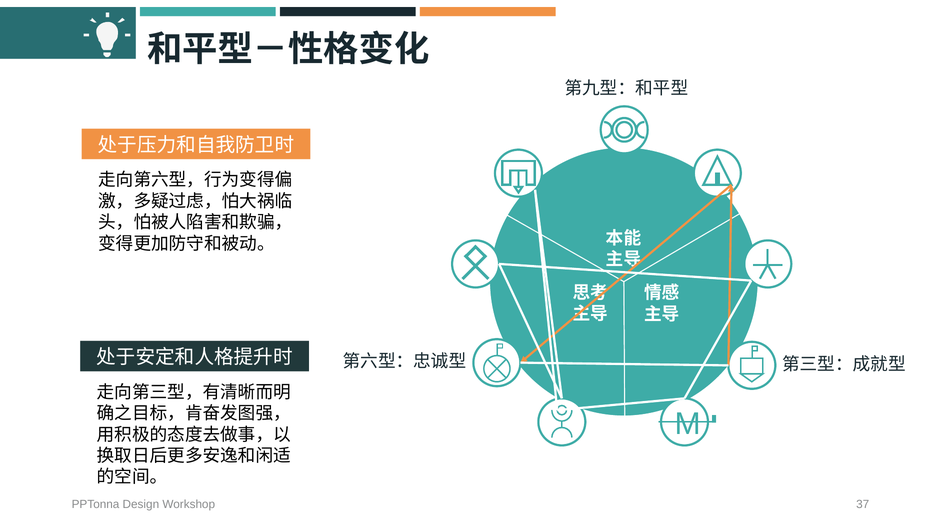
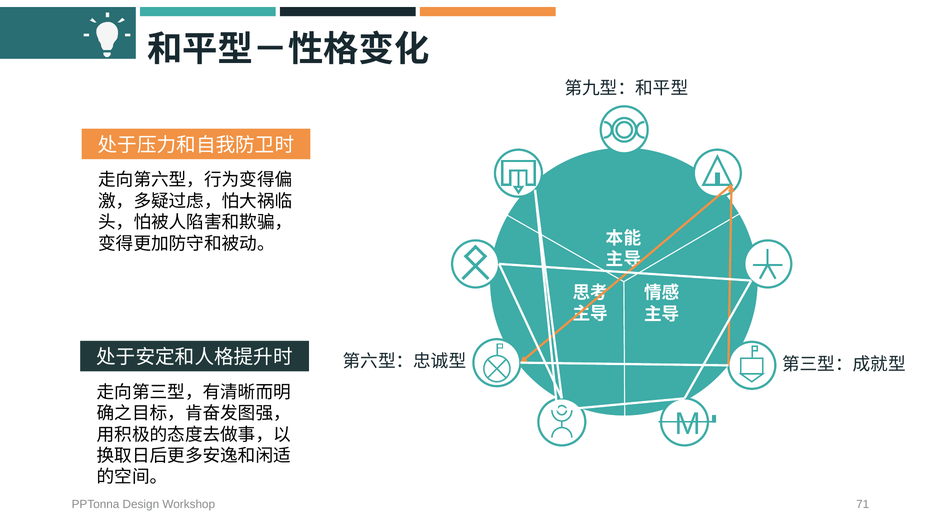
37: 37 -> 71 (863, 504)
